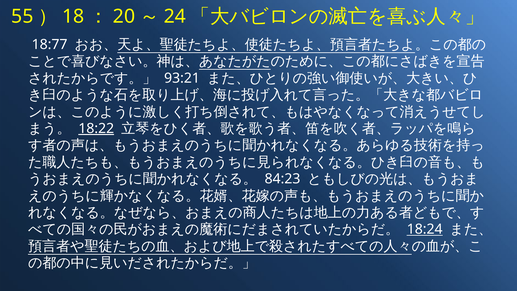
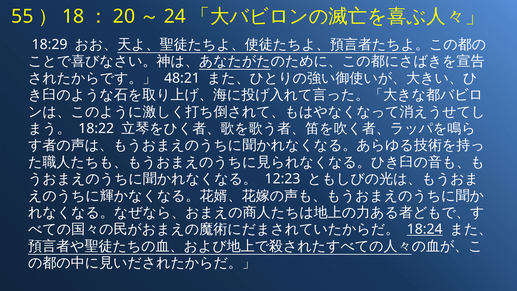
18:77: 18:77 -> 18:29 (50, 45)
93:21: 93:21 -> 48:21 (182, 78)
18:22 underline: present -> none (96, 128)
84:23: 84:23 -> 12:23 (283, 179)
